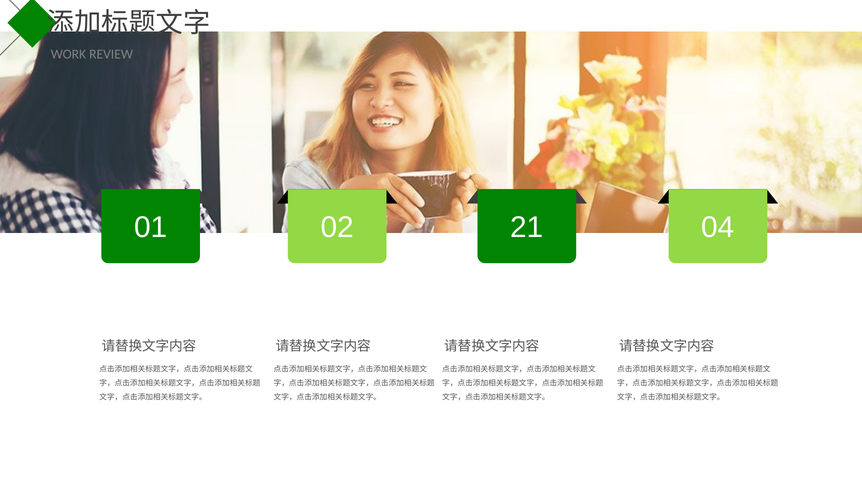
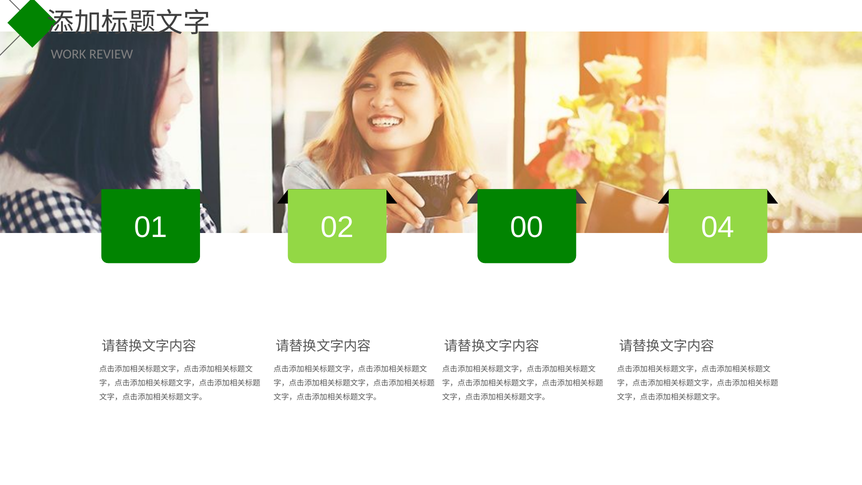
21: 21 -> 00 (527, 227)
